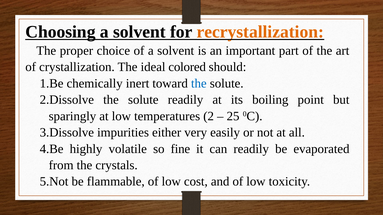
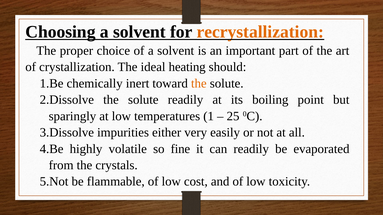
colored: colored -> heating (187, 67)
the colour: blue -> orange (199, 84)
2: 2 -> 1 (209, 116)
